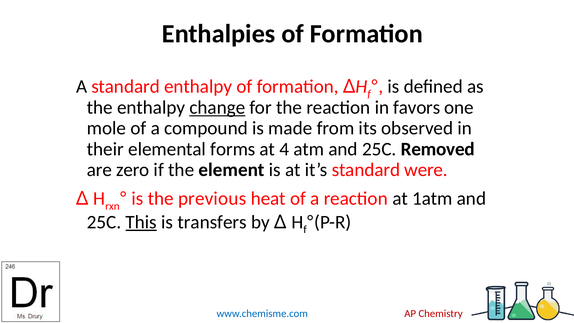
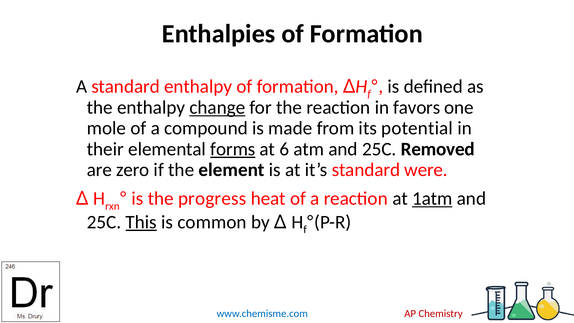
observed: observed -> potential (417, 128)
forms underline: none -> present (233, 149)
4: 4 -> 6 (284, 149)
previous: previous -> progress (212, 199)
1atm underline: none -> present (432, 199)
transfers: transfers -> common (212, 222)
